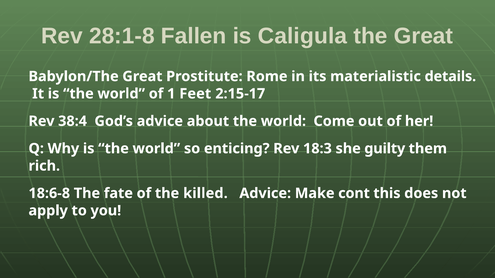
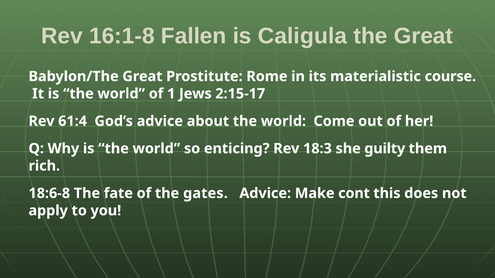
28:1-8: 28:1-8 -> 16:1-8 (122, 36)
details: details -> course (450, 76)
Feet: Feet -> Jews (195, 94)
38:4: 38:4 -> 61:4 (73, 121)
killed: killed -> gates (205, 194)
